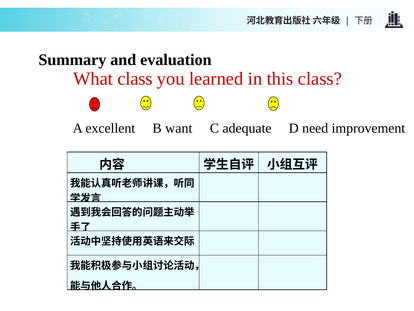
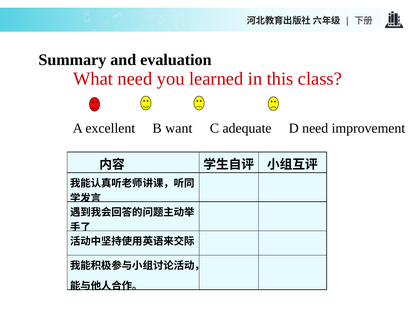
What class: class -> need (135, 79)
